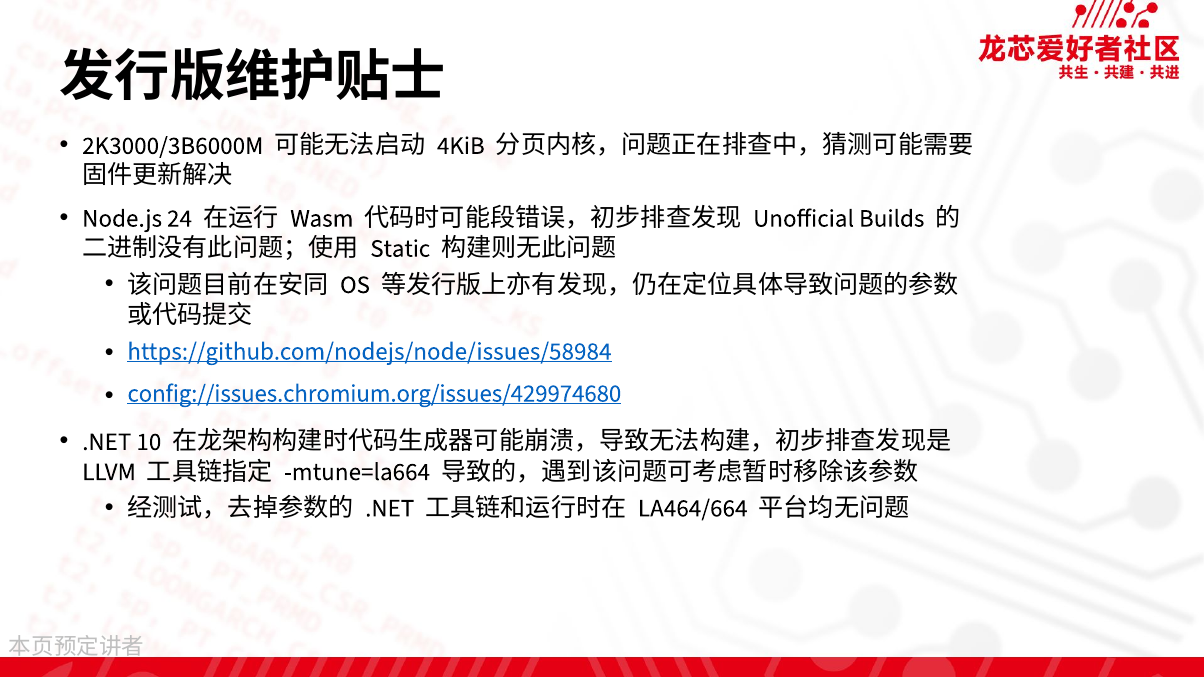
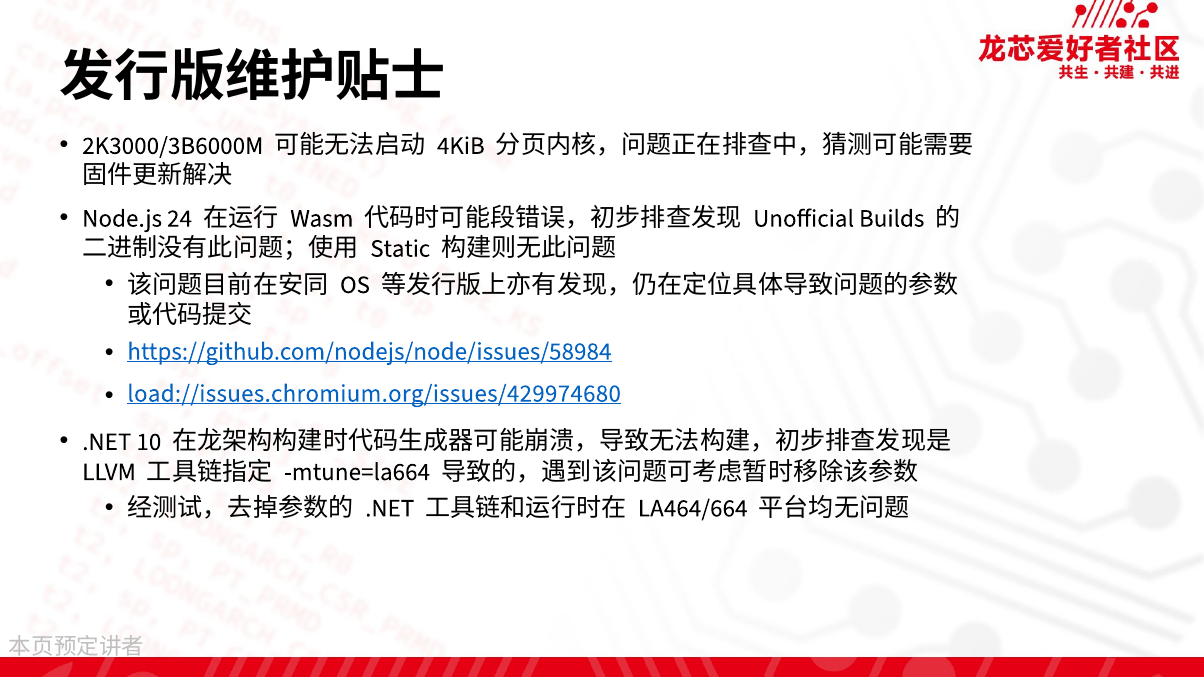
config://issues.chromium.org/issues/429974680: config://issues.chromium.org/issues/429974680 -> load://issues.chromium.org/issues/429974680 (374, 393)
